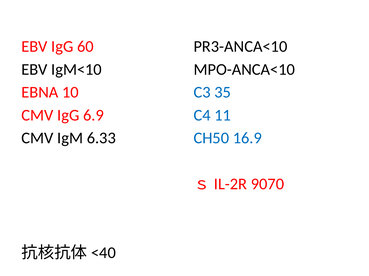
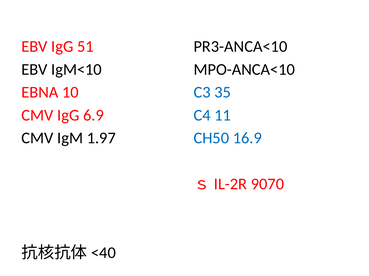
60: 60 -> 51 (85, 47)
6.33: 6.33 -> 1.97 (101, 138)
